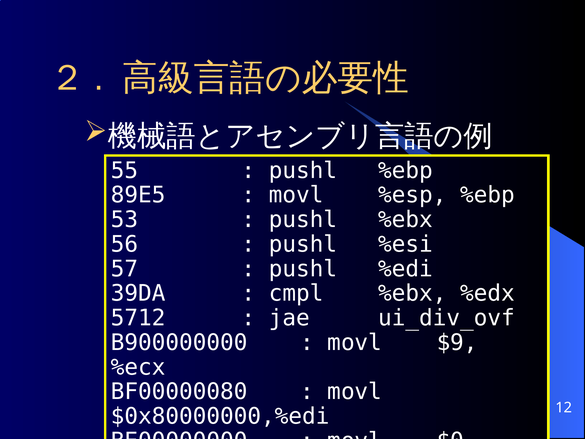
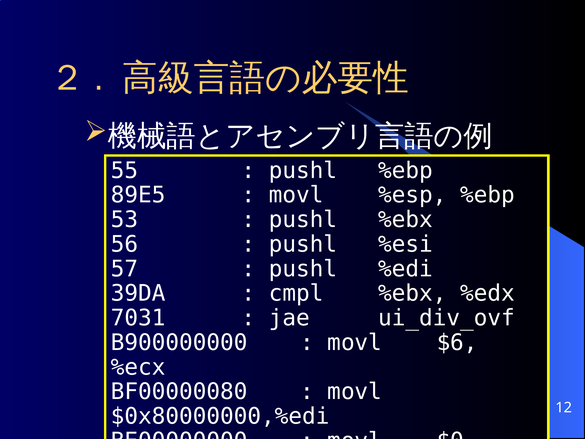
5712: 5712 -> 7031 (138, 318)
$9: $9 -> $6 (457, 342)
